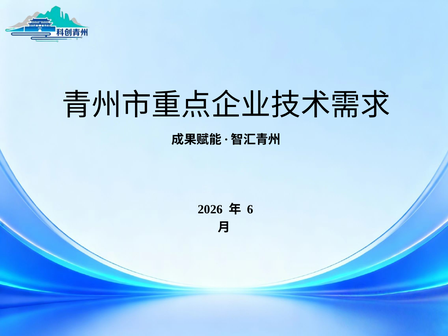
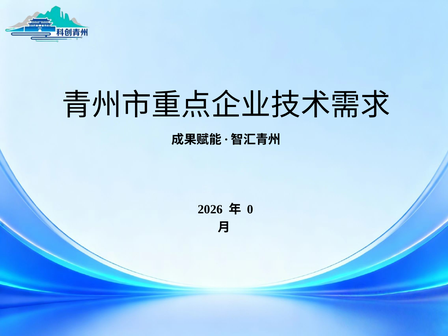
6: 6 -> 0 (250, 210)
